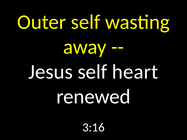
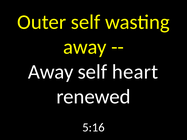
Jesus: Jesus -> Away (51, 72)
3:16: 3:16 -> 5:16 (93, 128)
